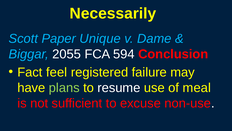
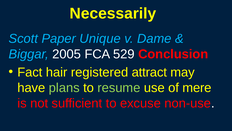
2055: 2055 -> 2005 (67, 54)
594: 594 -> 529 (124, 54)
feel: feel -> hair (57, 72)
failure: failure -> attract (149, 72)
resume colour: white -> light green (119, 87)
meal: meal -> mere (197, 87)
